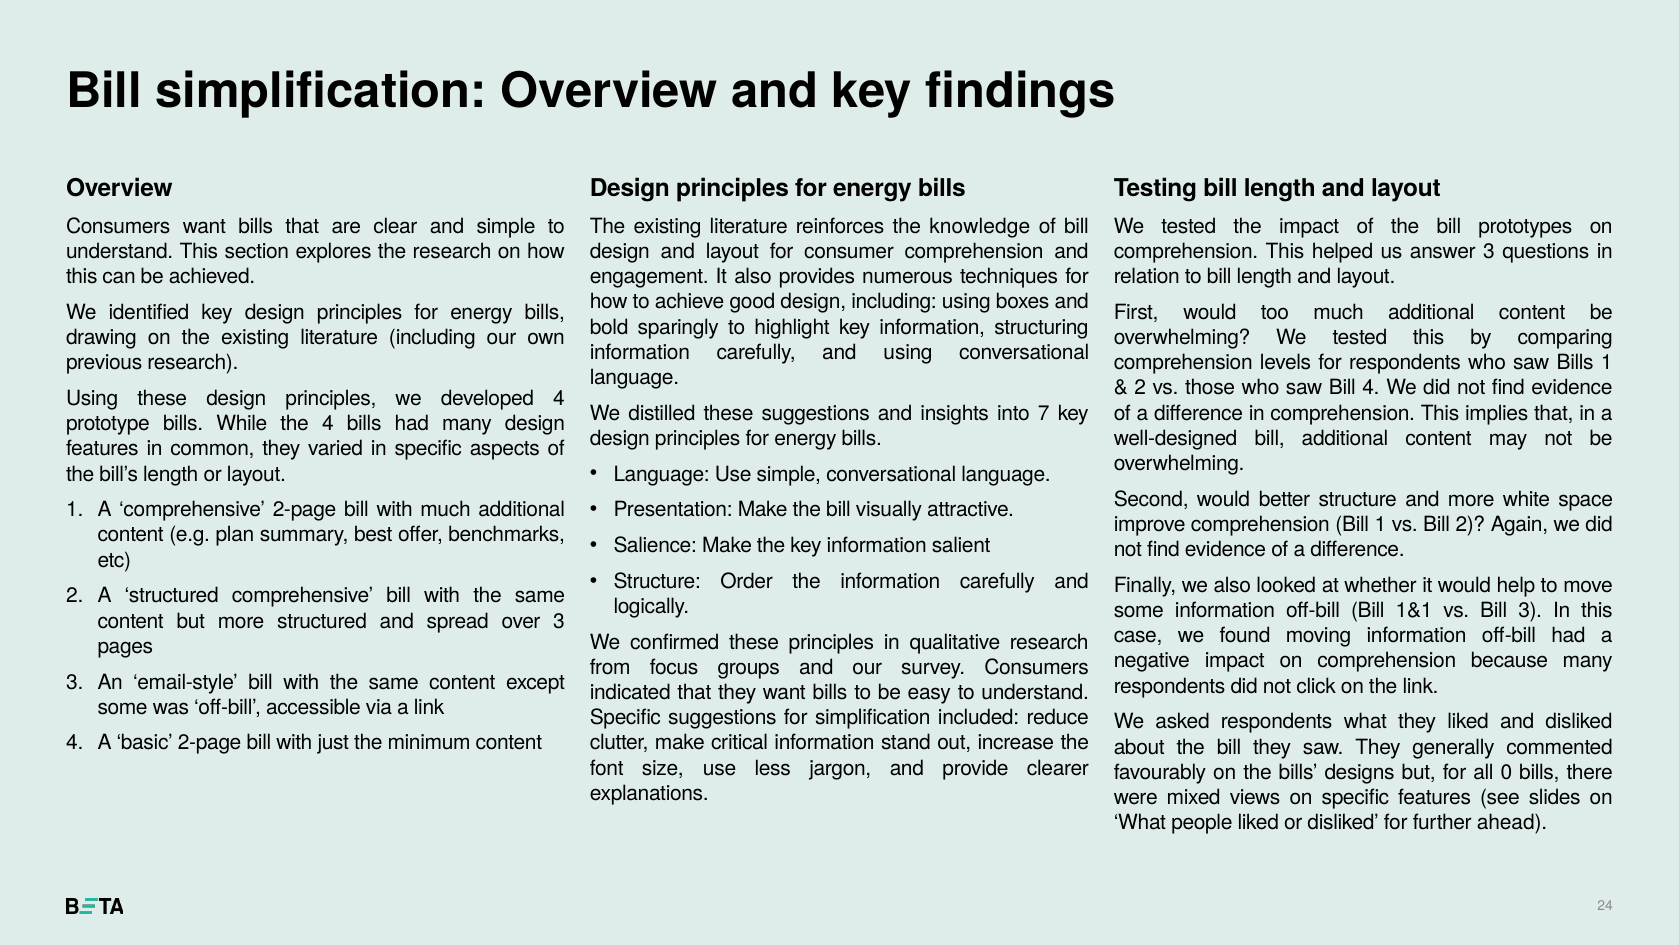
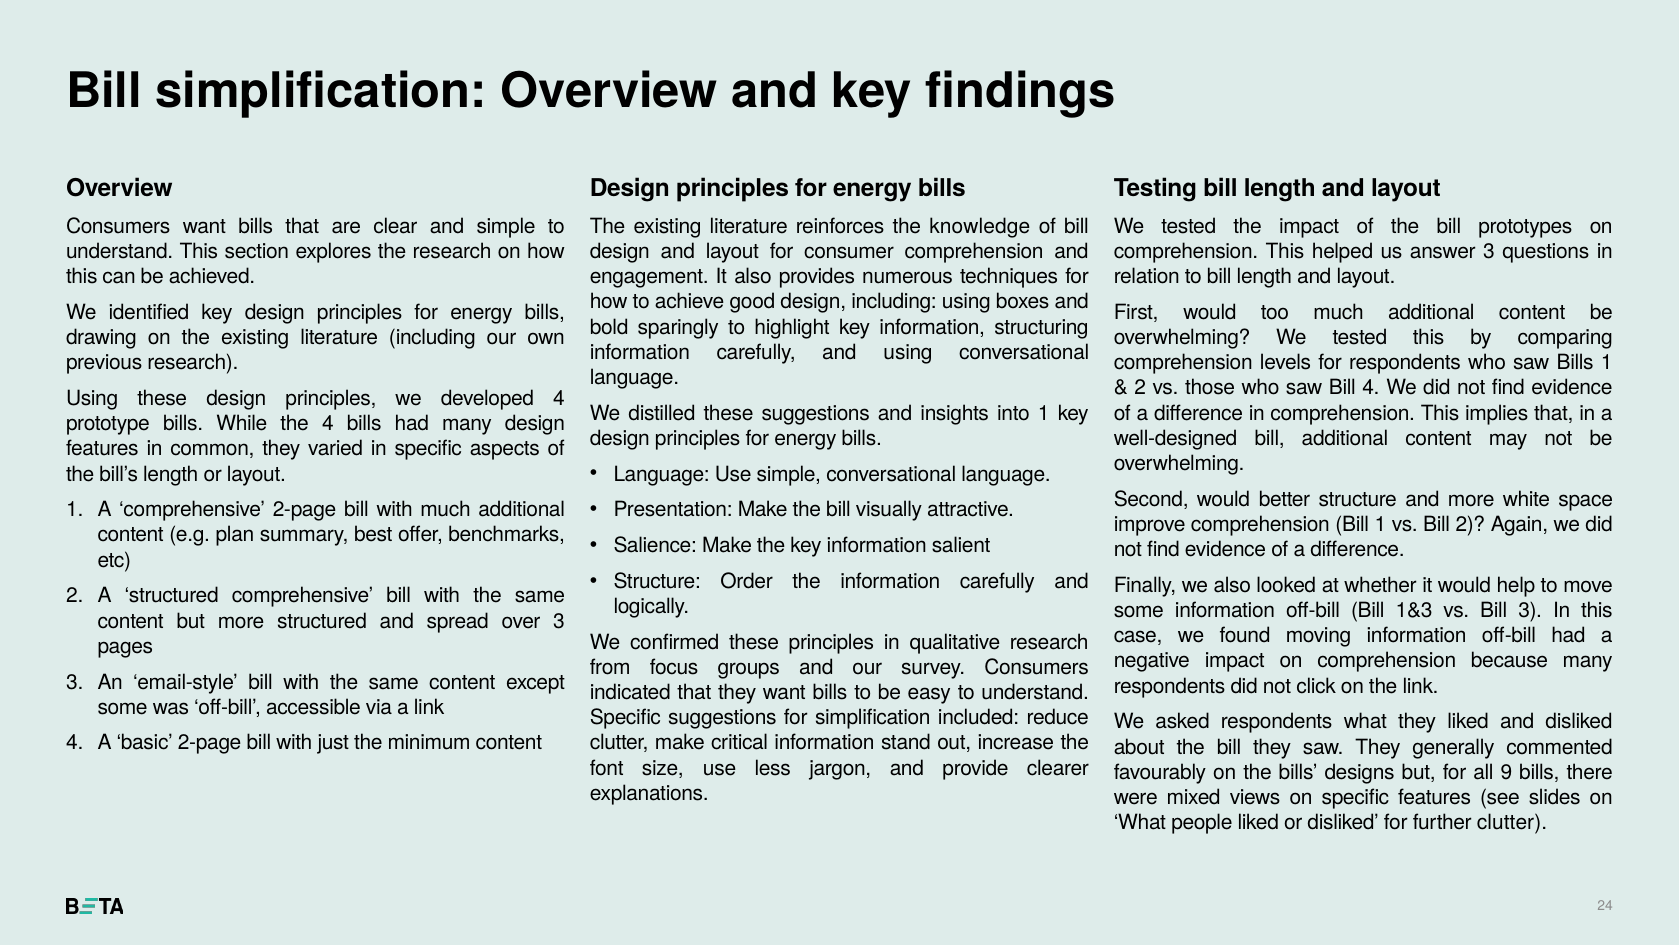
into 7: 7 -> 1 (1044, 413)
1&1: 1&1 -> 1&3 (1414, 610)
0: 0 -> 9 (1506, 772)
further ahead: ahead -> clutter (1512, 822)
